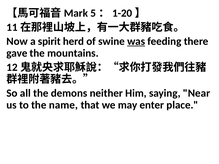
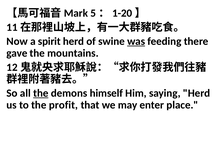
the underline: none -> present (41, 93)
neither: neither -> himself (106, 93)
saying Near: Near -> Herd (197, 93)
name: name -> profit (63, 105)
